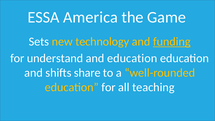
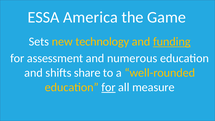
understand: understand -> assessment (55, 58)
and education: education -> numerous (132, 58)
for underline: none -> present (108, 87)
teaching: teaching -> measure (153, 87)
